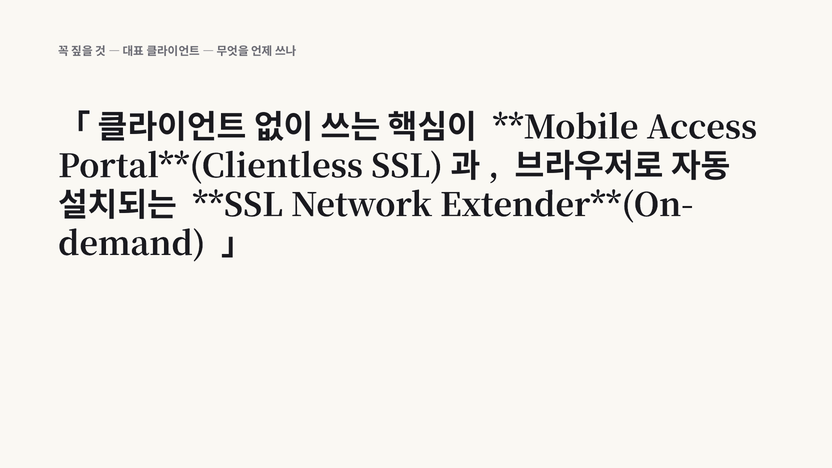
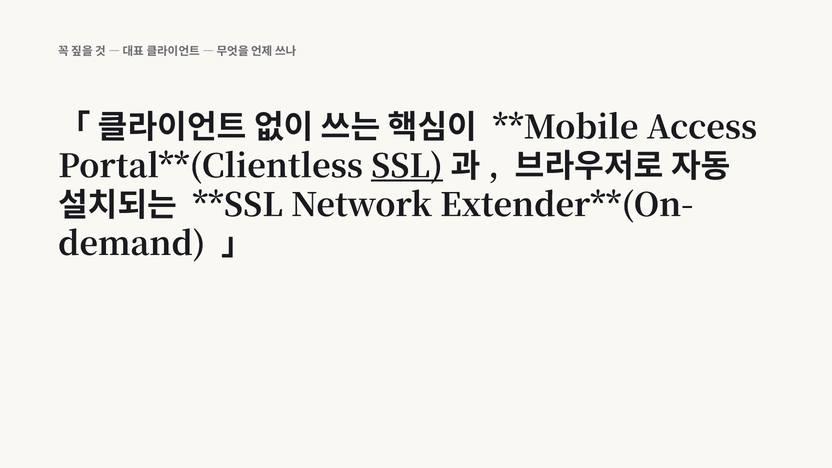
SSL underline: none -> present (407, 167)
